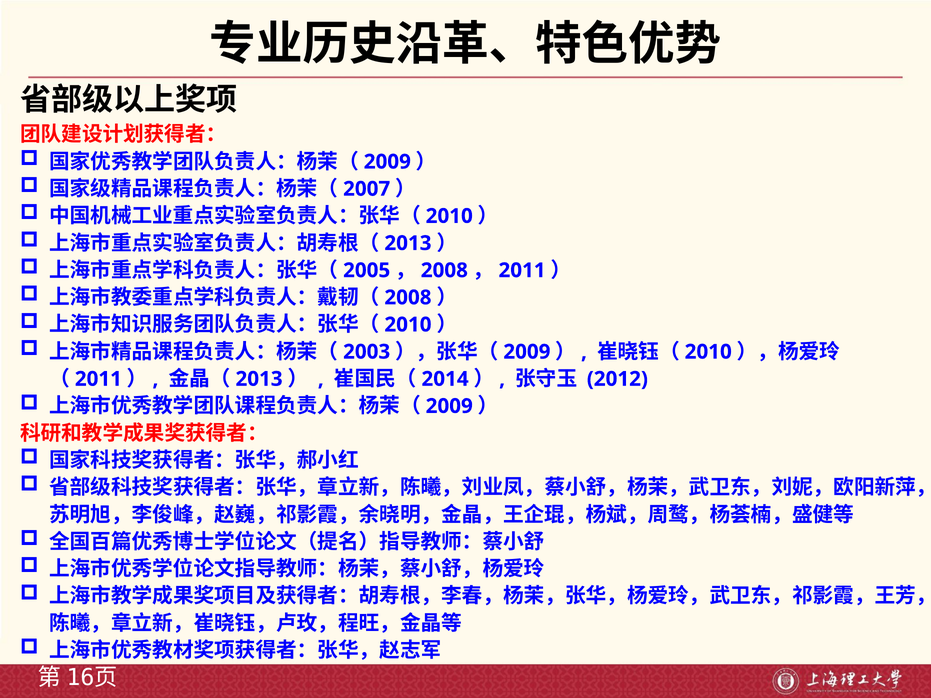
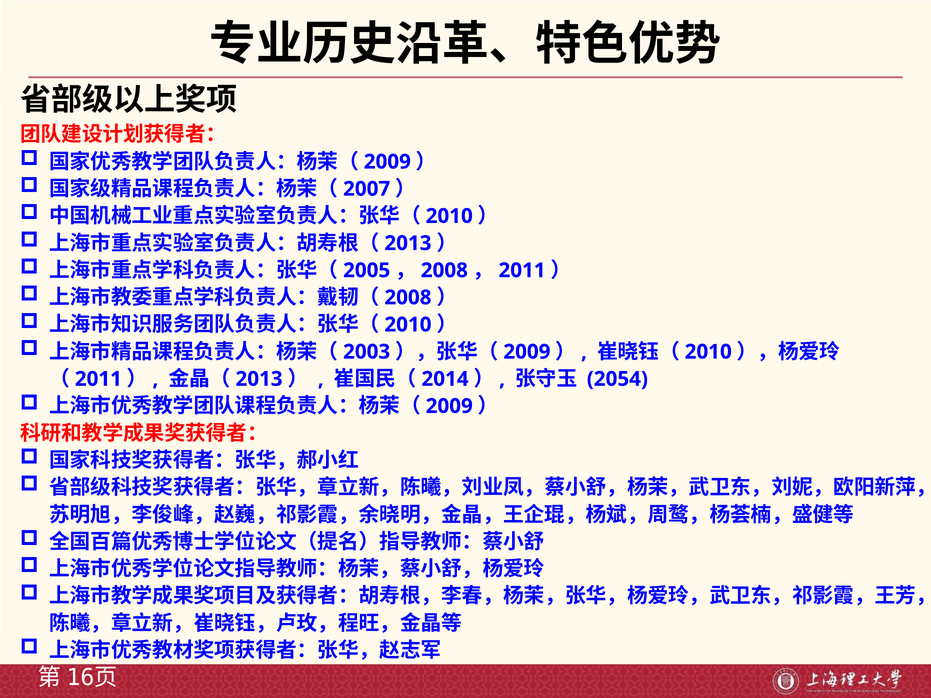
2012: 2012 -> 2054 (617, 379)
